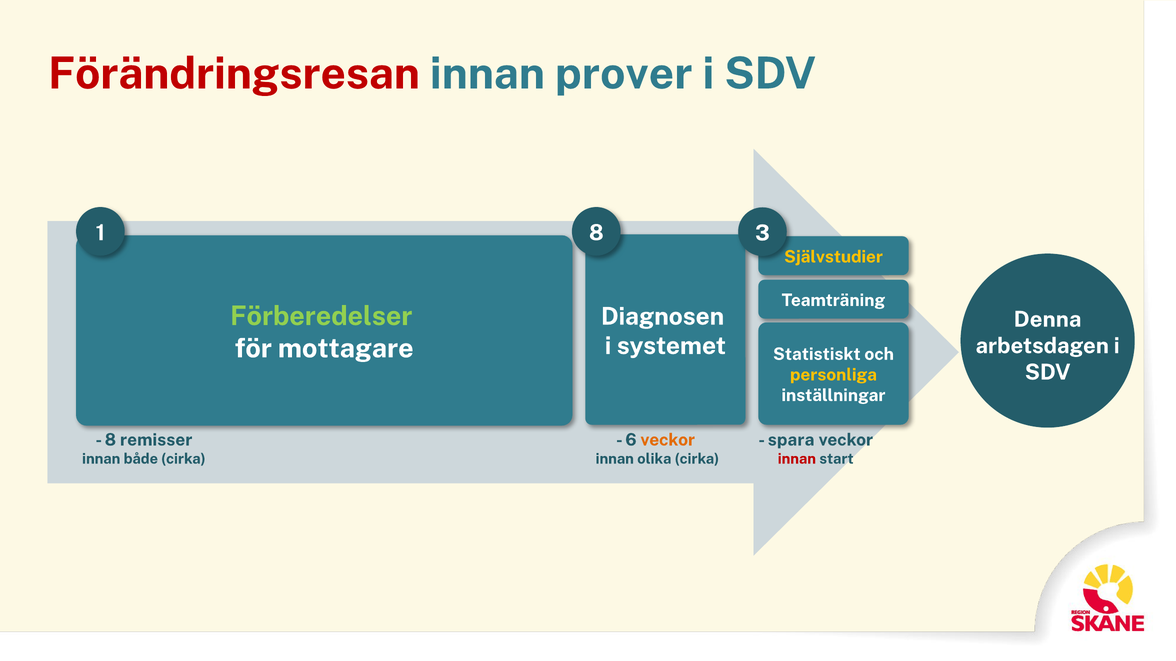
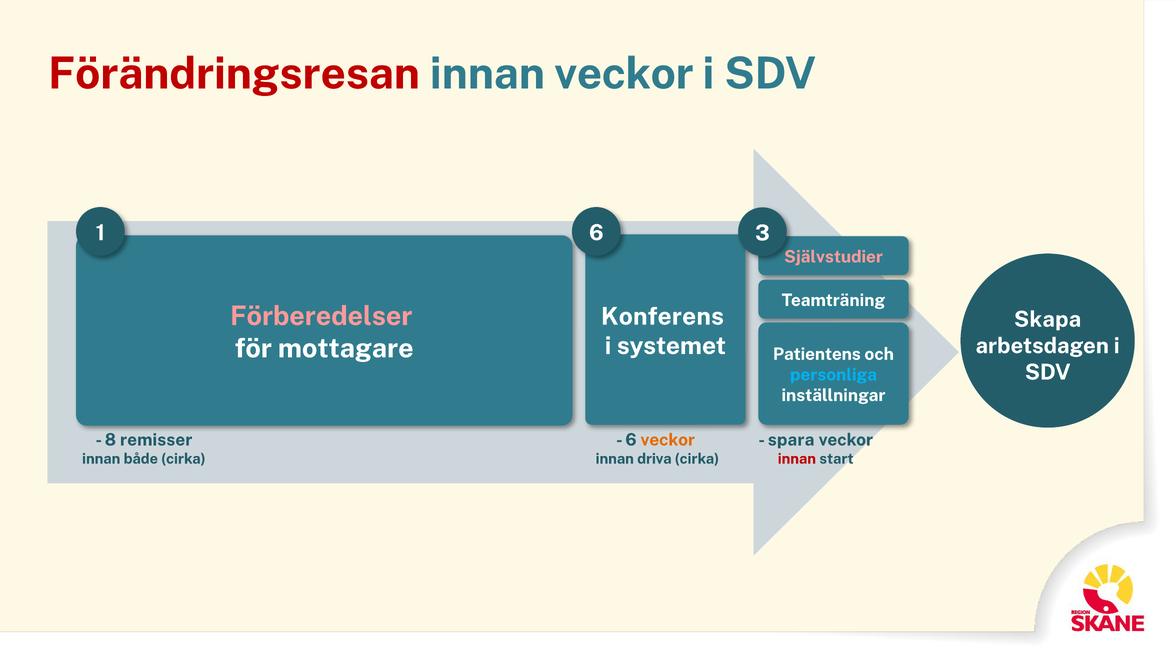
innan prover: prover -> veckor (624, 74)
1 8: 8 -> 6 (596, 233)
Självstudier colour: yellow -> pink (833, 257)
Förberedelser colour: light green -> pink (321, 316)
Diagnosen: Diagnosen -> Konferens (662, 317)
Denna: Denna -> Skapa (1048, 320)
Statistiskt: Statistiskt -> Patientens (817, 354)
personliga colour: yellow -> light blue (833, 375)
olika: olika -> driva (654, 459)
